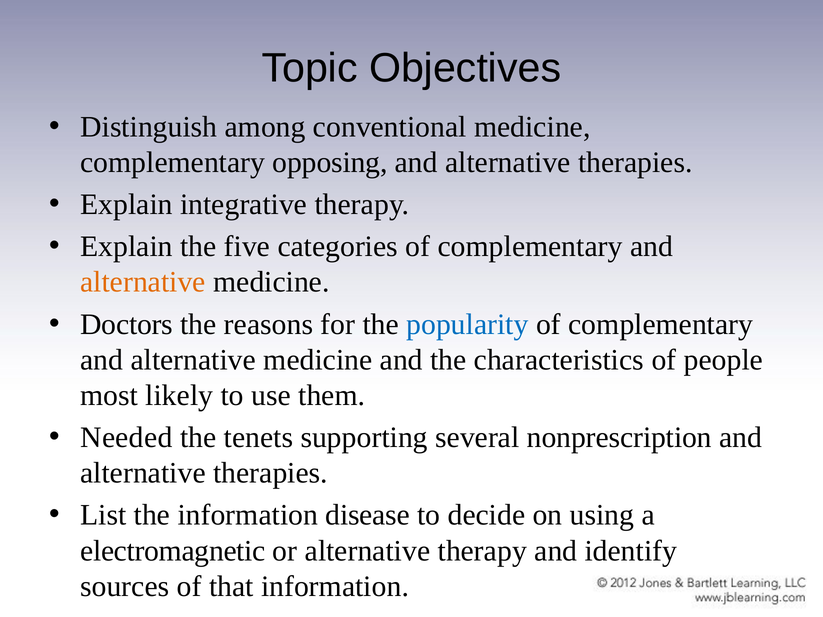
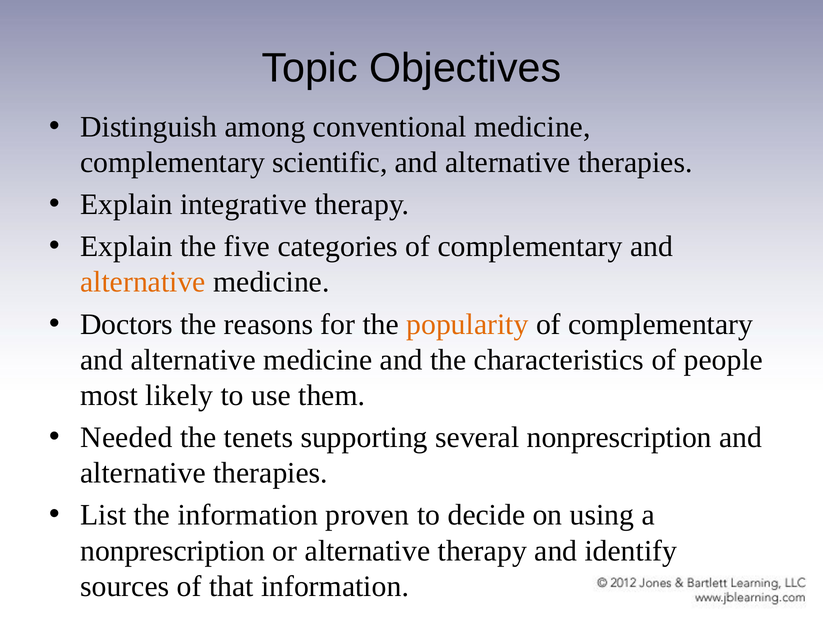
opposing: opposing -> scientific (330, 163)
popularity colour: blue -> orange (467, 324)
disease: disease -> proven (367, 515)
electromagnetic: electromagnetic -> nonprescription (173, 551)
